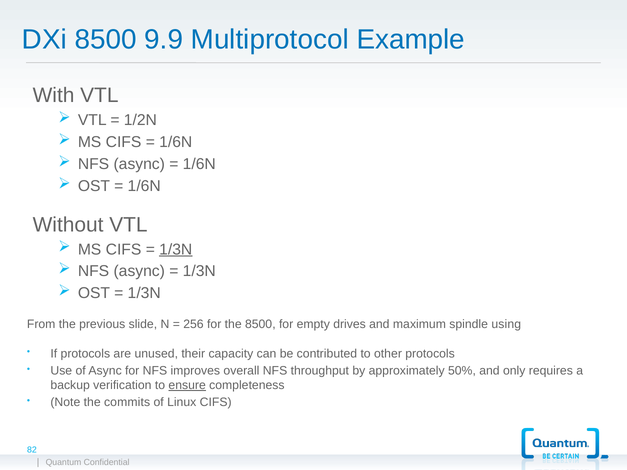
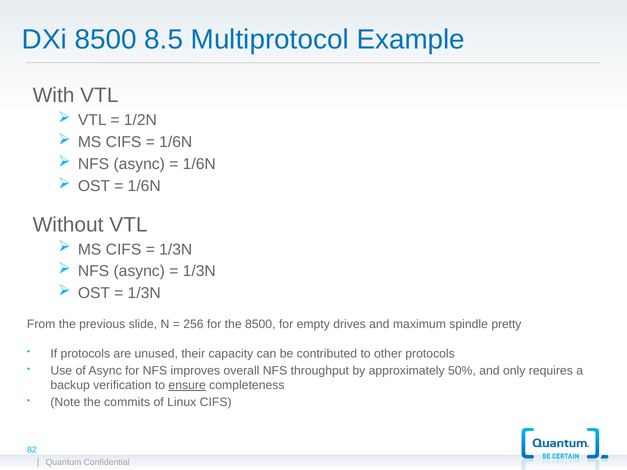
9.9: 9.9 -> 8.5 (164, 40)
1/3N underline: present -> none (176, 249)
using: using -> pretty (506, 325)
